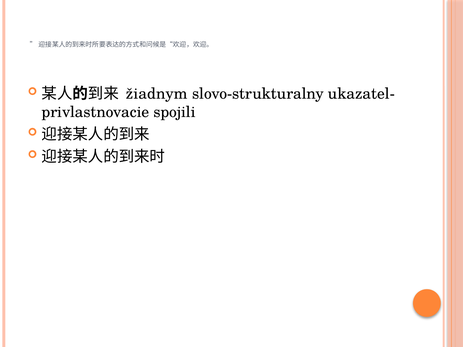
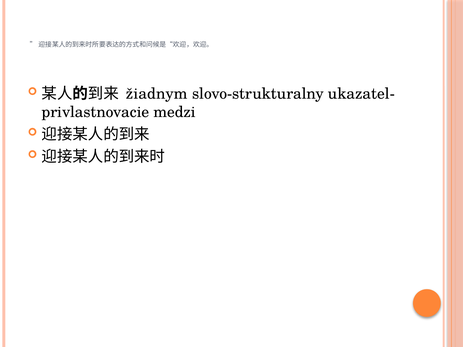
spojili: spojili -> medzi (175, 112)
